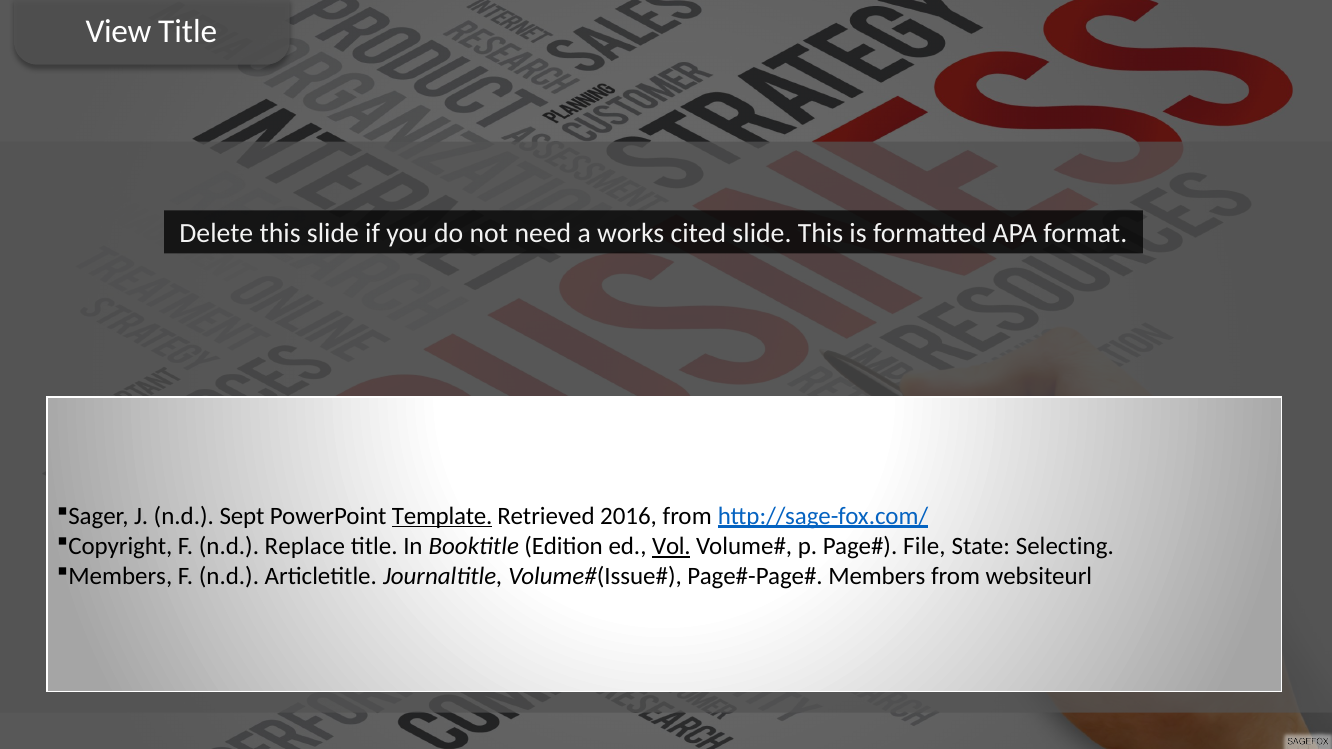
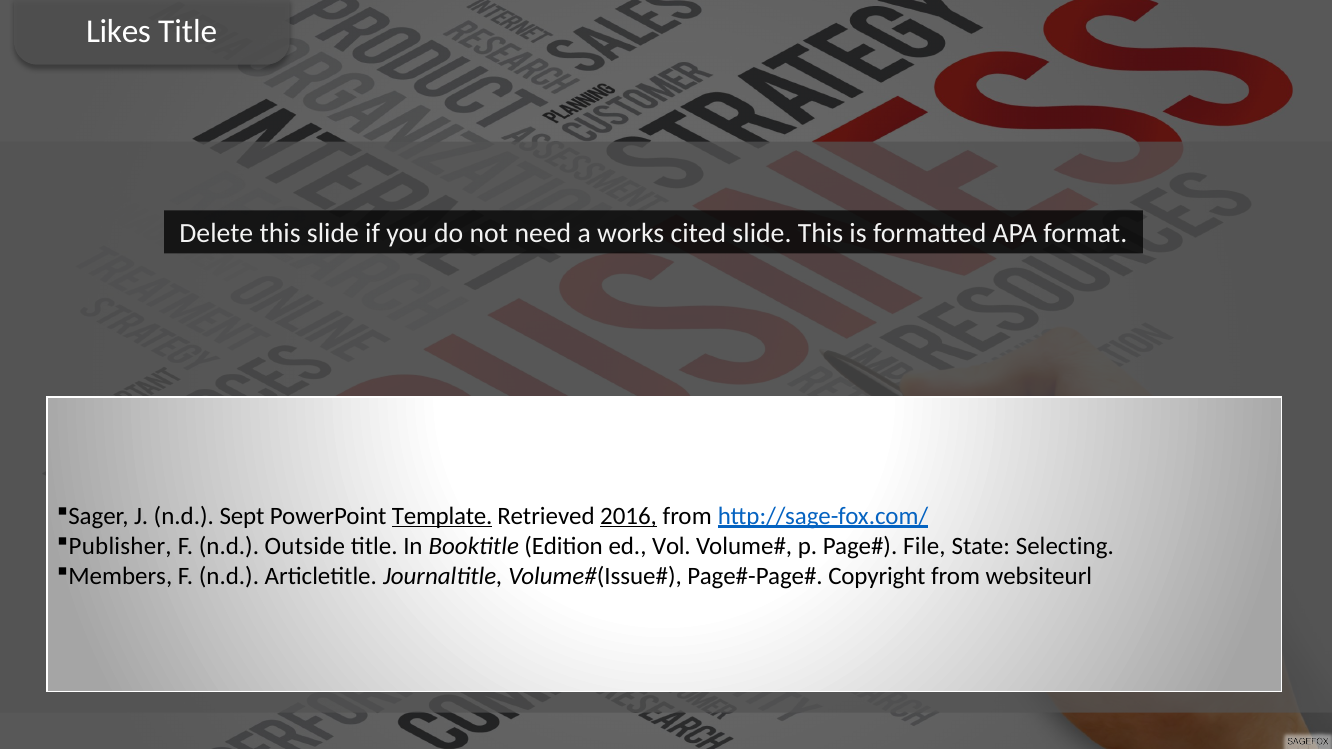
View: View -> Likes (119, 31)
2016 underline: none -> present (629, 516)
Copyright: Copyright -> Publisher (120, 546)
Replace: Replace -> Outside (305, 546)
Vol underline: present -> none (671, 546)
Members: Members -> Copyright (877, 576)
